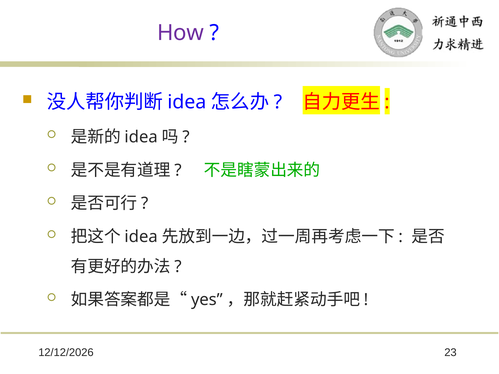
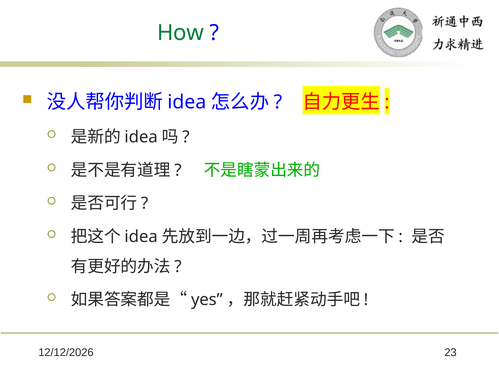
How colour: purple -> green (181, 33)
